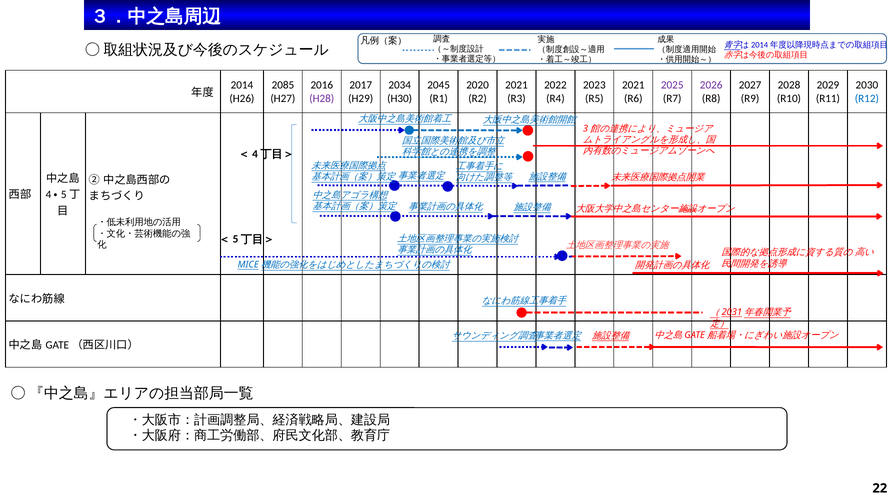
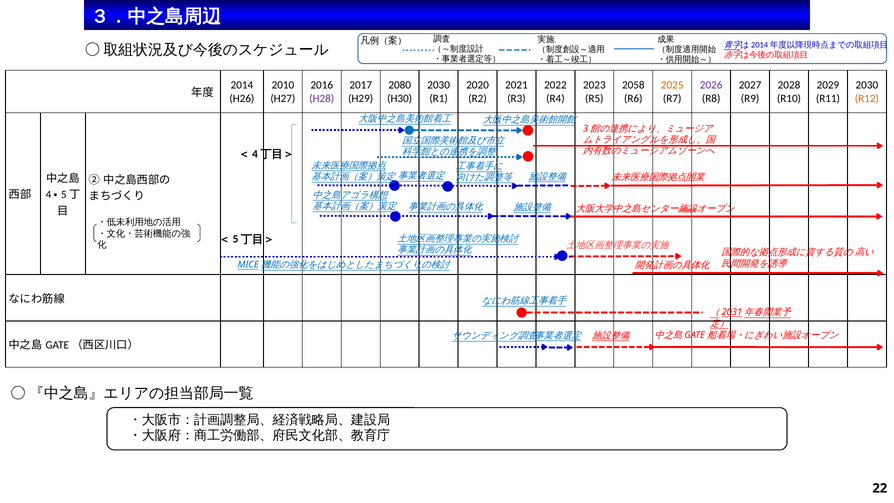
2085: 2085 -> 2010 (283, 85)
2034: 2034 -> 2080 (400, 85)
2045: 2045 -> 2030 (439, 85)
2021: 2021 -> 2058 (633, 85)
2025 colour: purple -> orange (672, 85)
R12 colour: blue -> orange (867, 98)
